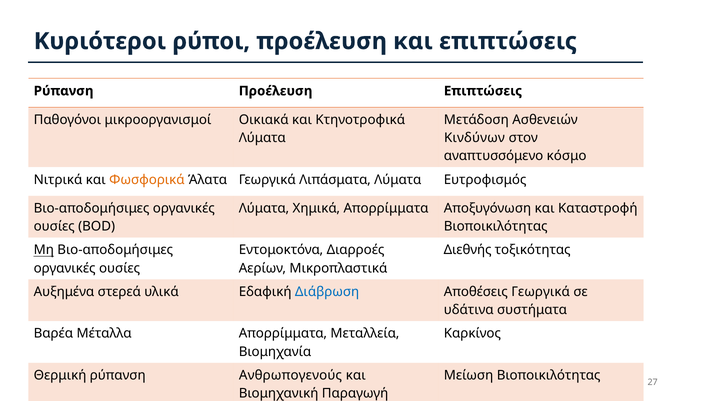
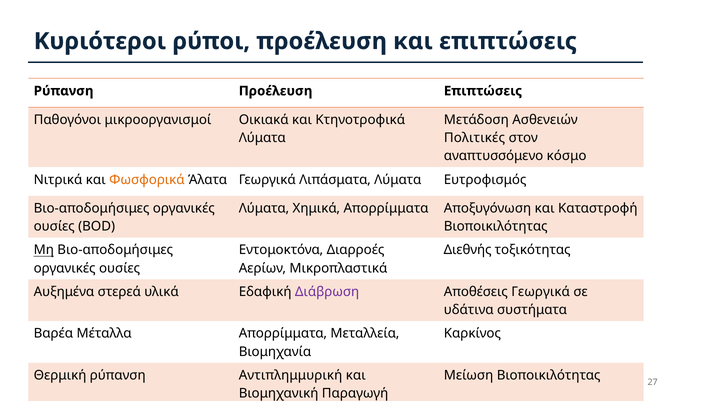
Κινδύνων: Κινδύνων -> Πολιτικές (474, 138)
Διάβρωση colour: blue -> purple (327, 291)
Ανθρωπογενούς: Ανθρωπογενούς -> Αντιπλημμυρική (291, 375)
